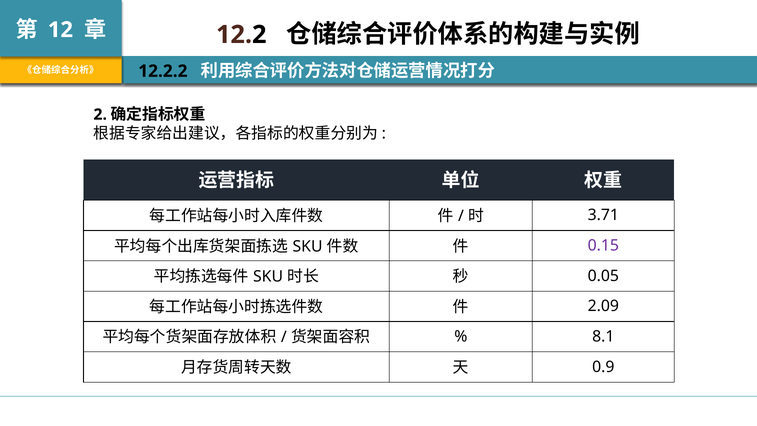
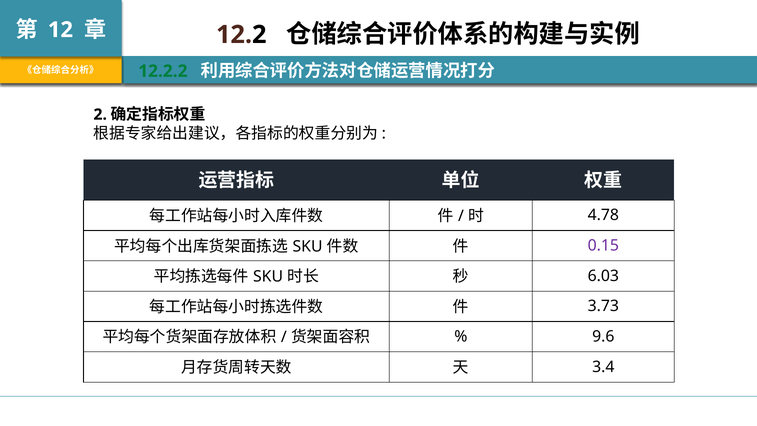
12.2.2 colour: black -> green (163, 71)
3.71: 3.71 -> 4.78 (603, 215)
0.05: 0.05 -> 6.03 (603, 276)
2.09: 2.09 -> 3.73 (603, 306)
8.1: 8.1 -> 9.6 (603, 336)
0.9: 0.9 -> 3.4 (603, 367)
